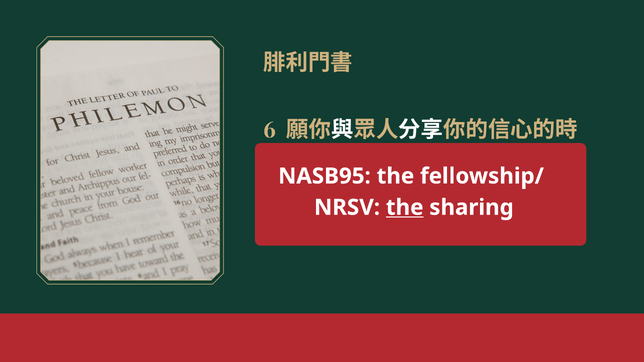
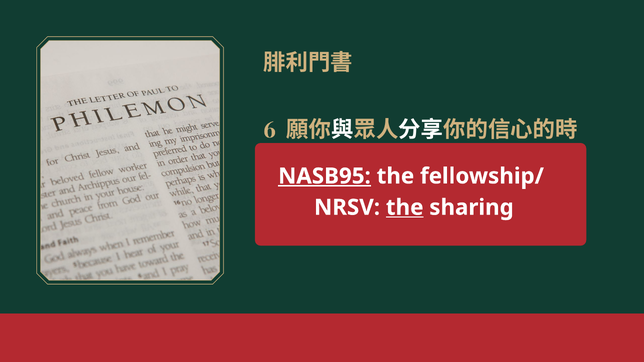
NASB95 underline: none -> present (324, 176)
